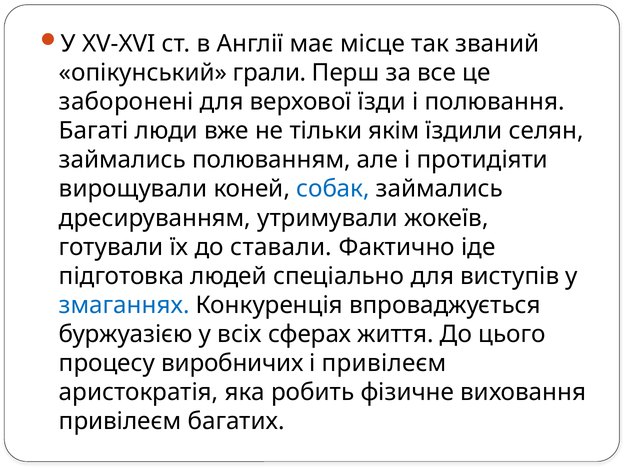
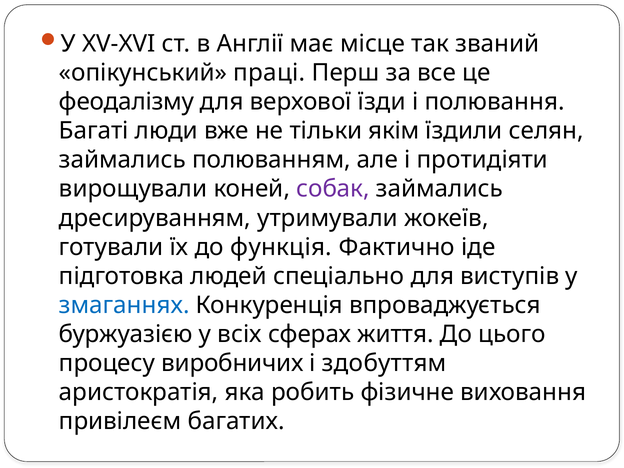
грали: грали -> праці (269, 73)
заборонені: заборонені -> феодалізму (127, 102)
собак colour: blue -> purple (333, 189)
ставали: ставали -> функція (281, 247)
і привілеєм: привілеєм -> здобуттям (384, 363)
